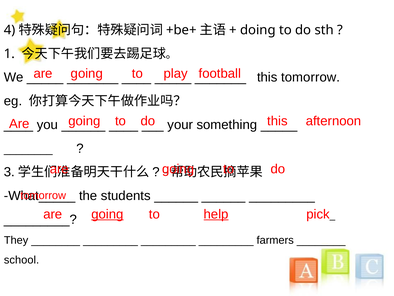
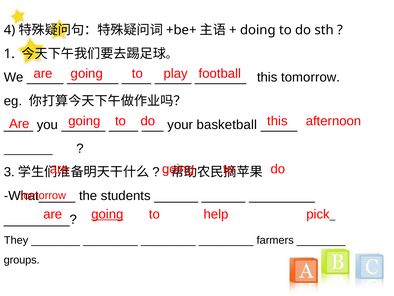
something: something -> basketball (227, 125)
help underline: present -> none (216, 214)
school: school -> groups (22, 260)
